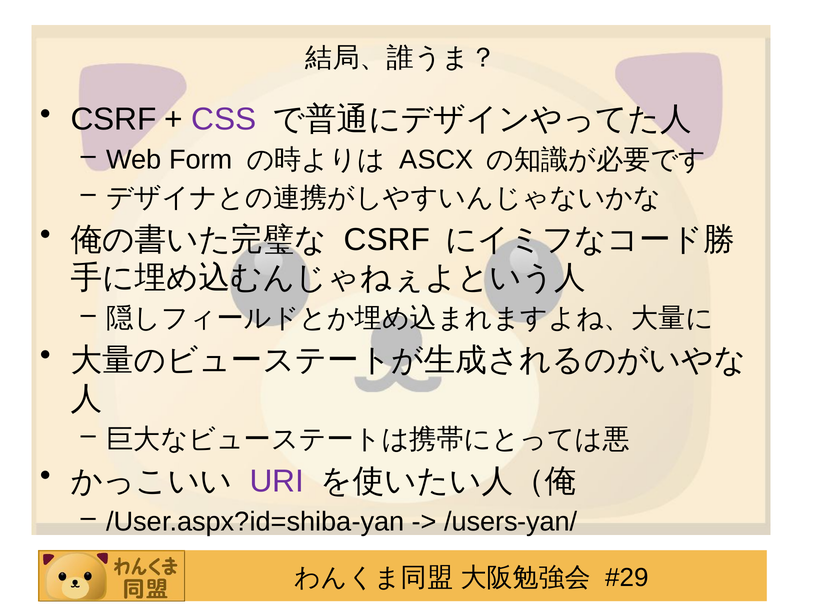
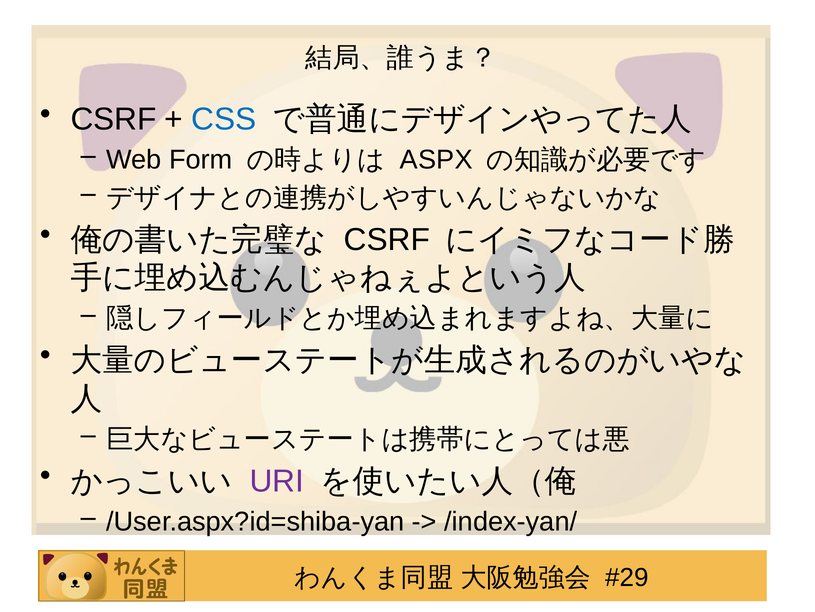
CSS colour: purple -> blue (224, 119)
ASCX: ASCX -> ASPX (436, 160)
/users-yan/: /users-yan/ -> /index-yan/ (511, 521)
